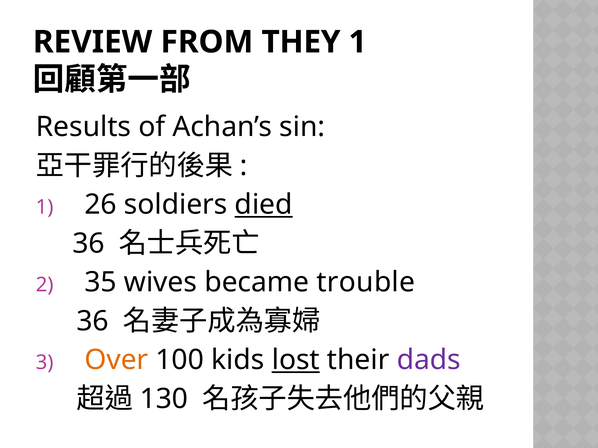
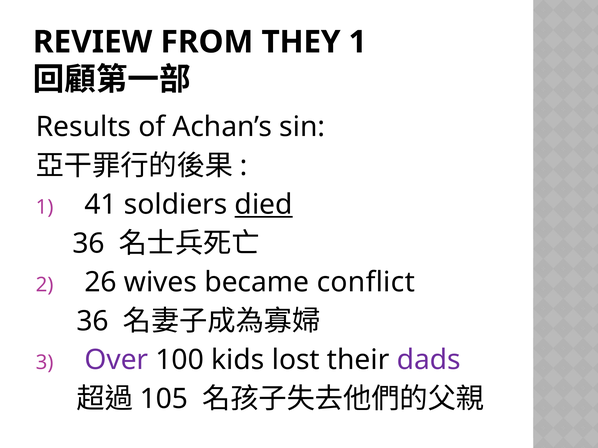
26: 26 -> 41 (101, 205)
35: 35 -> 26 (101, 283)
trouble: trouble -> conflict (366, 283)
Over colour: orange -> purple (116, 360)
lost underline: present -> none (296, 360)
130: 130 -> 105 (164, 399)
